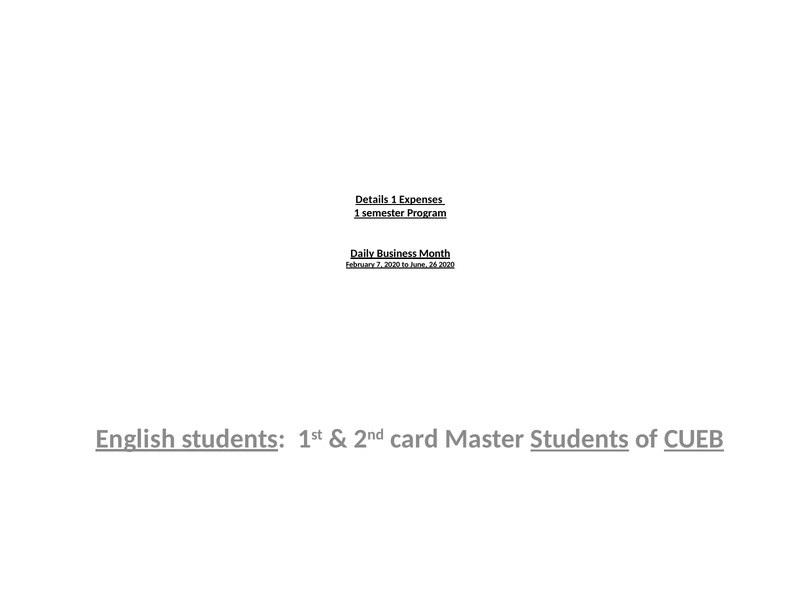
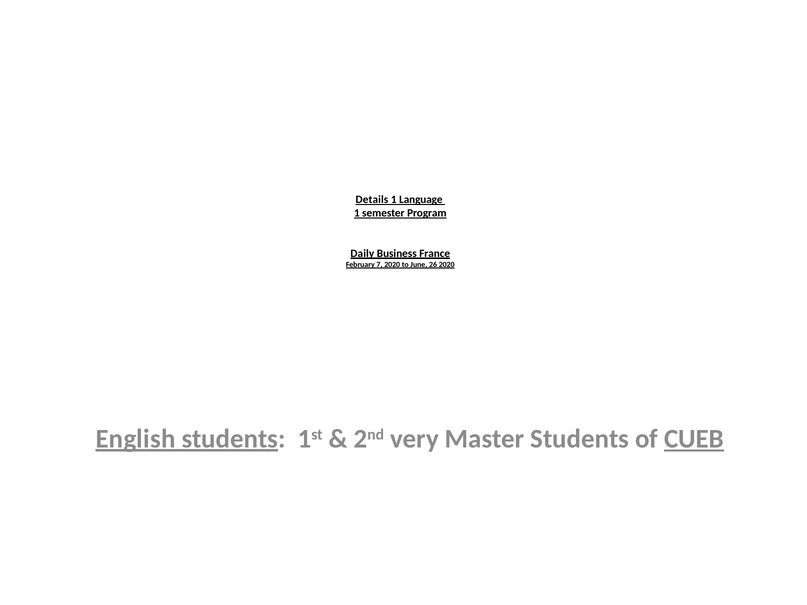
Expenses: Expenses -> Language (421, 200)
Month: Month -> France (435, 253)
card: card -> very (414, 439)
Students underline: present -> none (580, 439)
